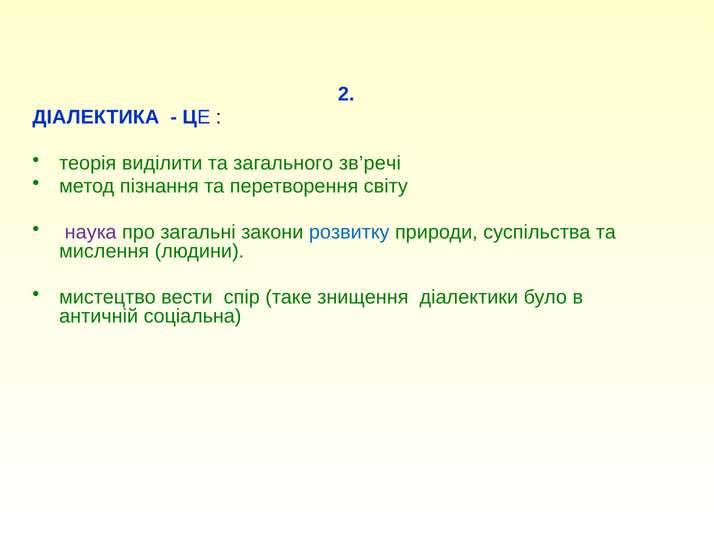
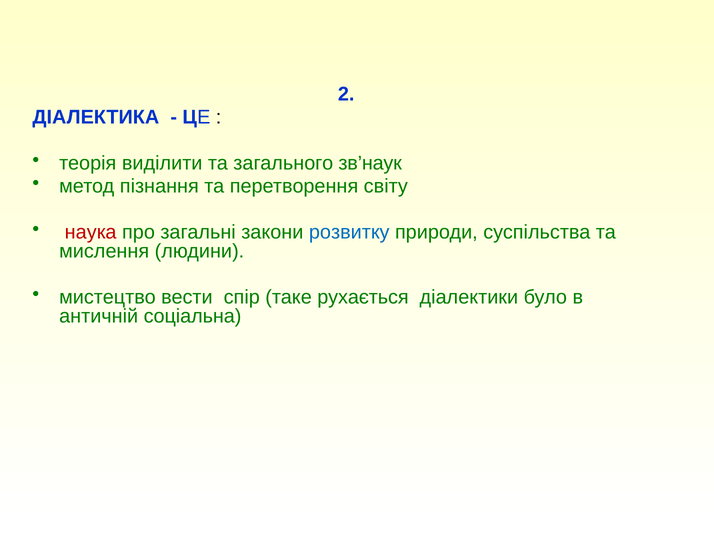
зв’речі: зв’речі -> зв’наук (370, 163)
наука colour: purple -> red (91, 233)
знищення: знищення -> рухається (363, 298)
